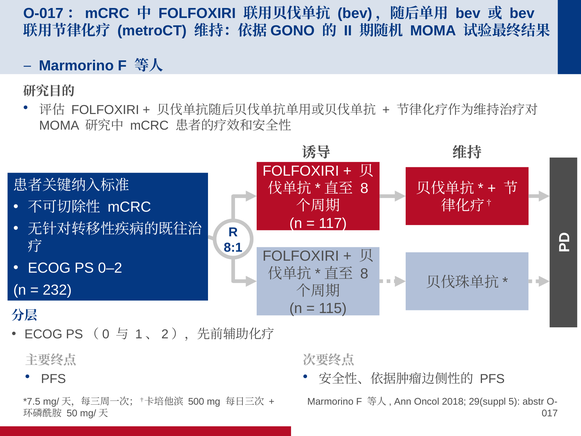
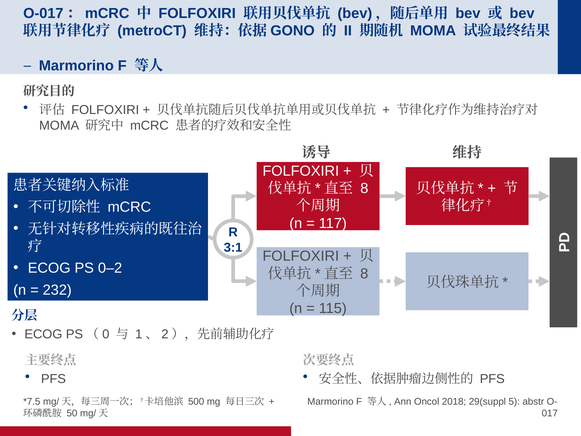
8:1: 8:1 -> 3:1 (233, 248)
